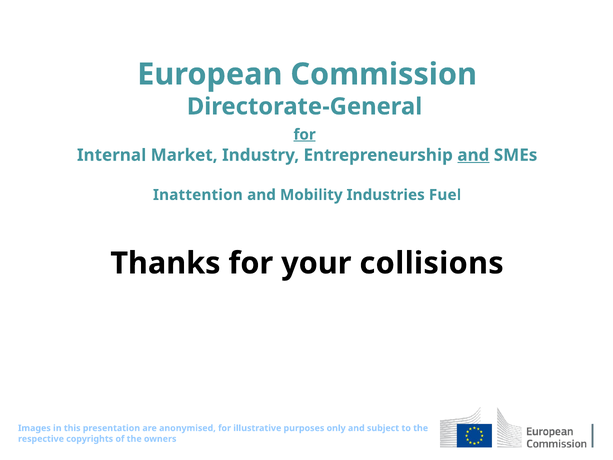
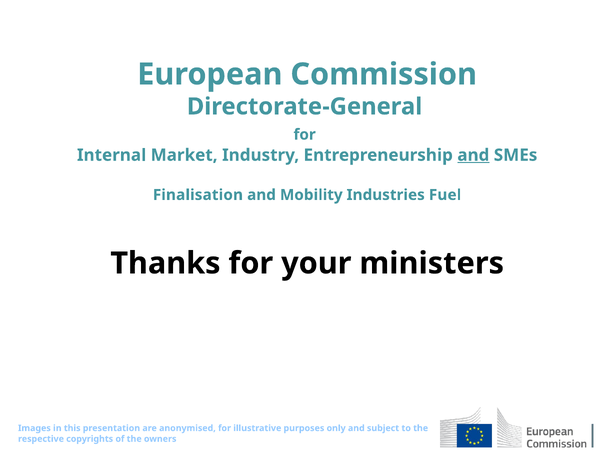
for underline: present -> none (305, 135)
Inattention: Inattention -> Finalisation (198, 195)
collisions: collisions -> ministers (432, 263)
